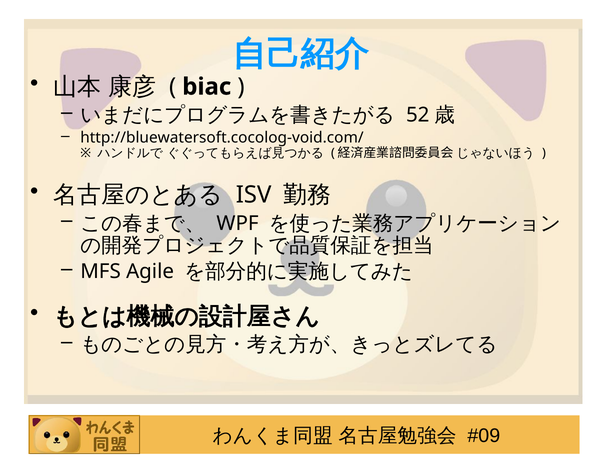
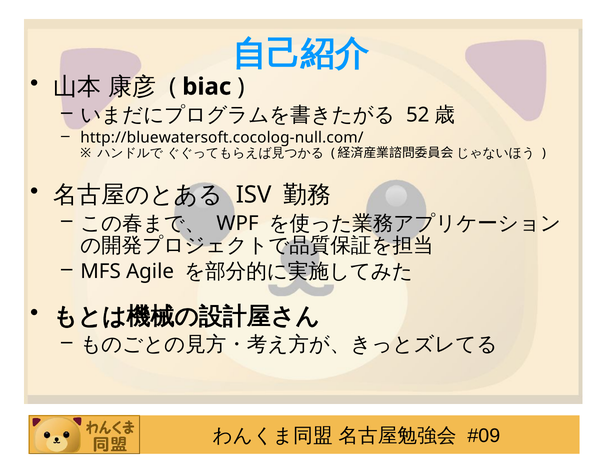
http://bluewatersoft.cocolog-void.com/: http://bluewatersoft.cocolog-void.com/ -> http://bluewatersoft.cocolog-null.com/ (222, 138)
